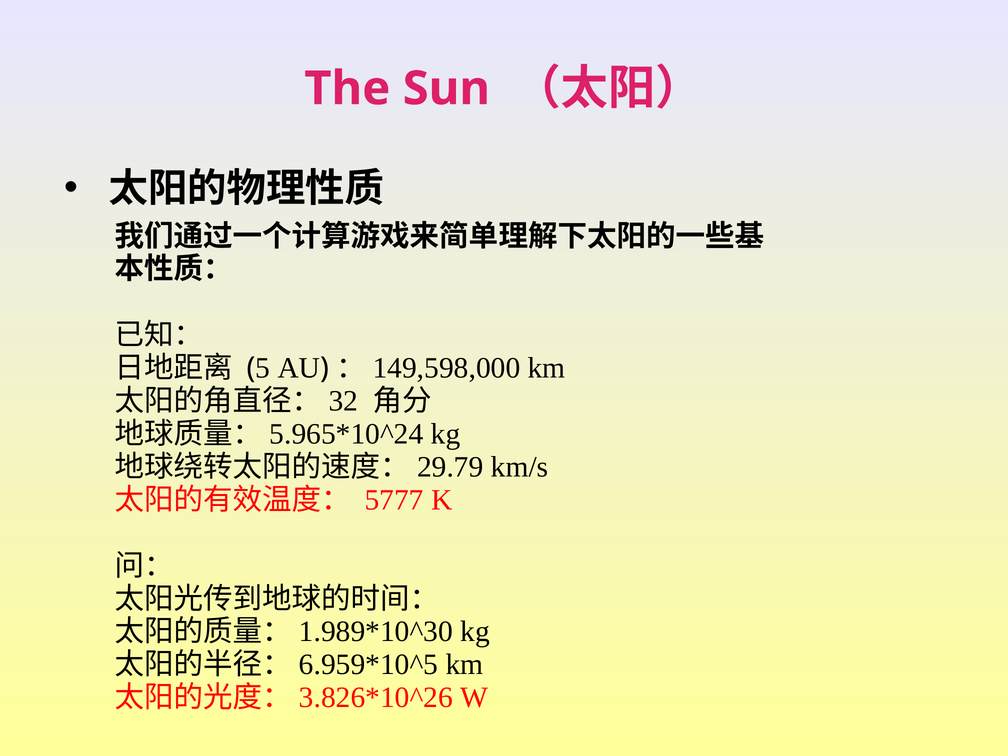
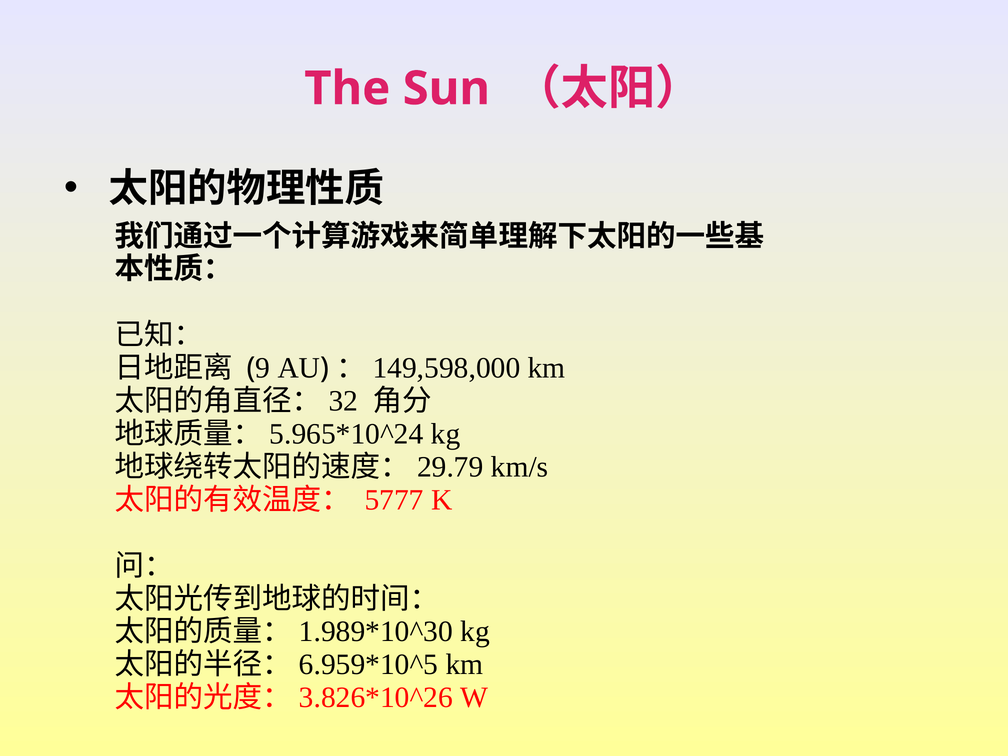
5: 5 -> 9 (263, 368)
